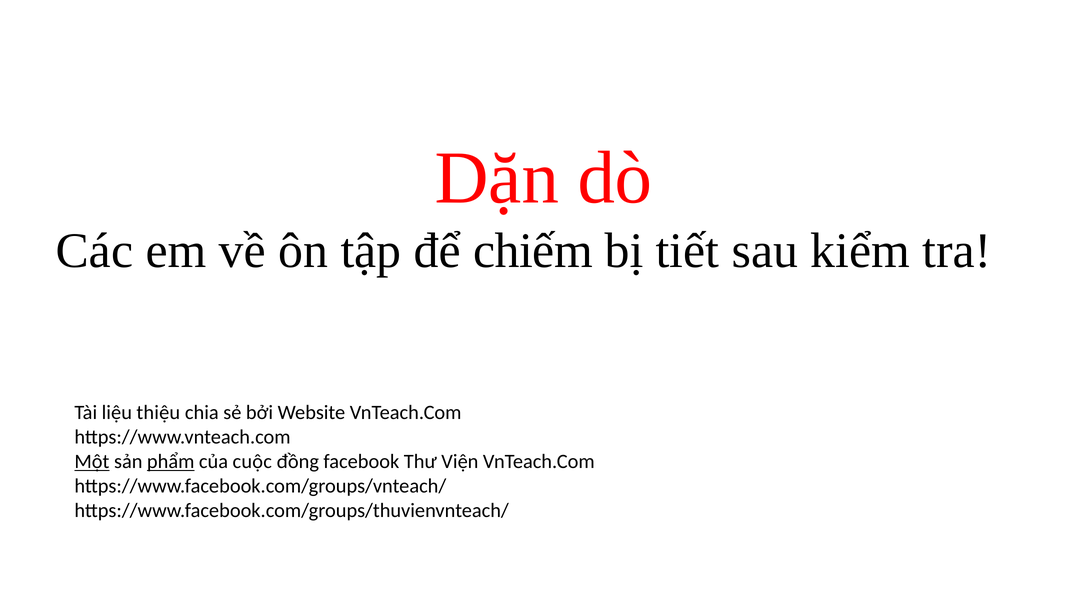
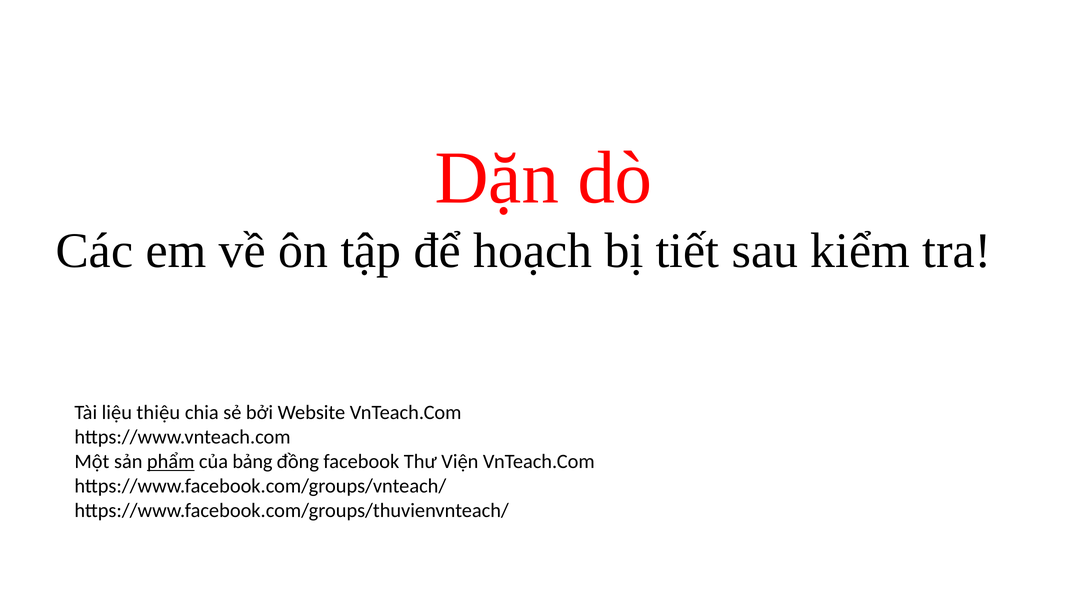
chiếm: chiếm -> hoạch (533, 251)
Một underline: present -> none (92, 462)
cuộc: cuộc -> bảng (252, 462)
